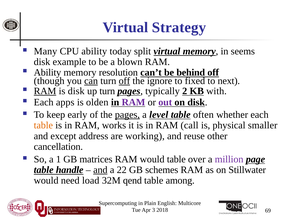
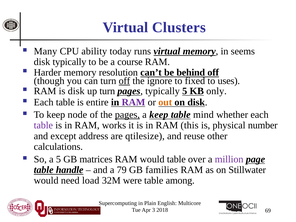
Strategy: Strategy -> Clusters (179, 27)
split: split -> runs (142, 51)
disk example: example -> typically (69, 62)
blown: blown -> course (130, 62)
Ability: Ability -> Harder (47, 73)
can underline: present -> none (91, 81)
next: next -> uses (229, 81)
RAM underline: present -> none (45, 91)
typically 2: 2 -> 5 (185, 91)
with: with -> only (217, 91)
apps: apps -> table (65, 102)
olden: olden -> entire (97, 102)
out colour: purple -> orange (165, 102)
early: early -> node (77, 115)
a level: level -> keep (159, 115)
often: often -> mind (203, 115)
table colour: orange -> purple (43, 125)
call: call -> this (190, 125)
smaller: smaller -> number (263, 125)
working: working -> qtilesize (145, 136)
cancellation: cancellation -> calculations (58, 147)
a 1: 1 -> 5 (58, 159)
and underline: present -> none (100, 170)
22: 22 -> 79 (122, 170)
schemes: schemes -> families (162, 170)
qend: qend -> were (132, 181)
